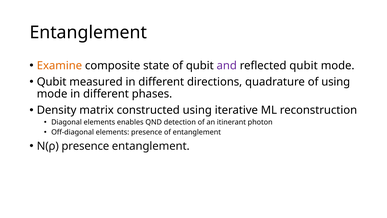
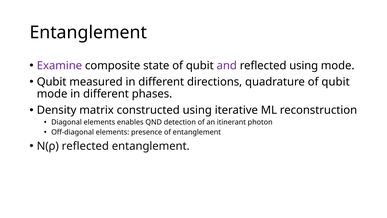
Examine colour: orange -> purple (59, 65)
reflected qubit: qubit -> using (304, 65)
quadrature of using: using -> qubit (336, 82)
N(ρ presence: presence -> reflected (85, 146)
